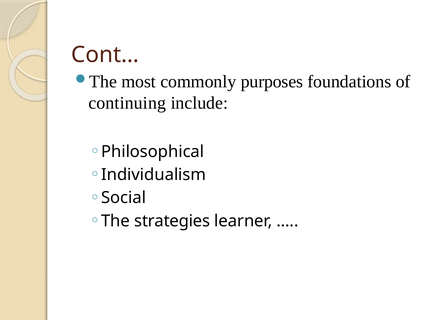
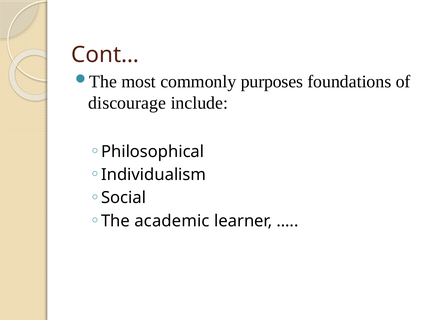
continuing: continuing -> discourage (127, 103)
strategies: strategies -> academic (172, 221)
